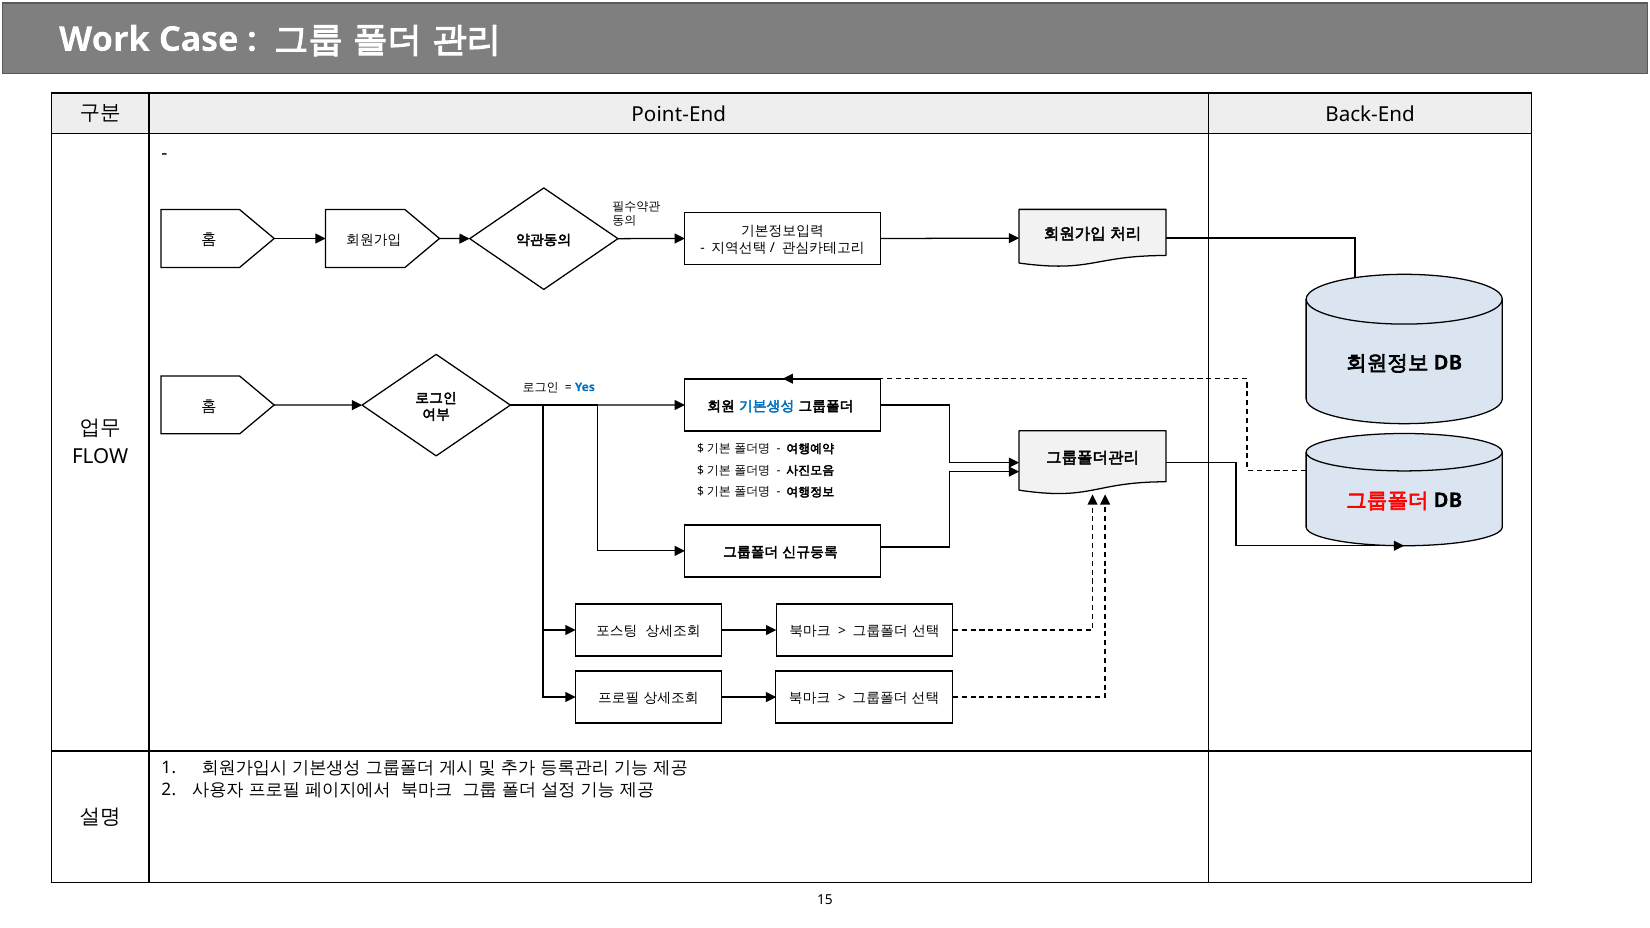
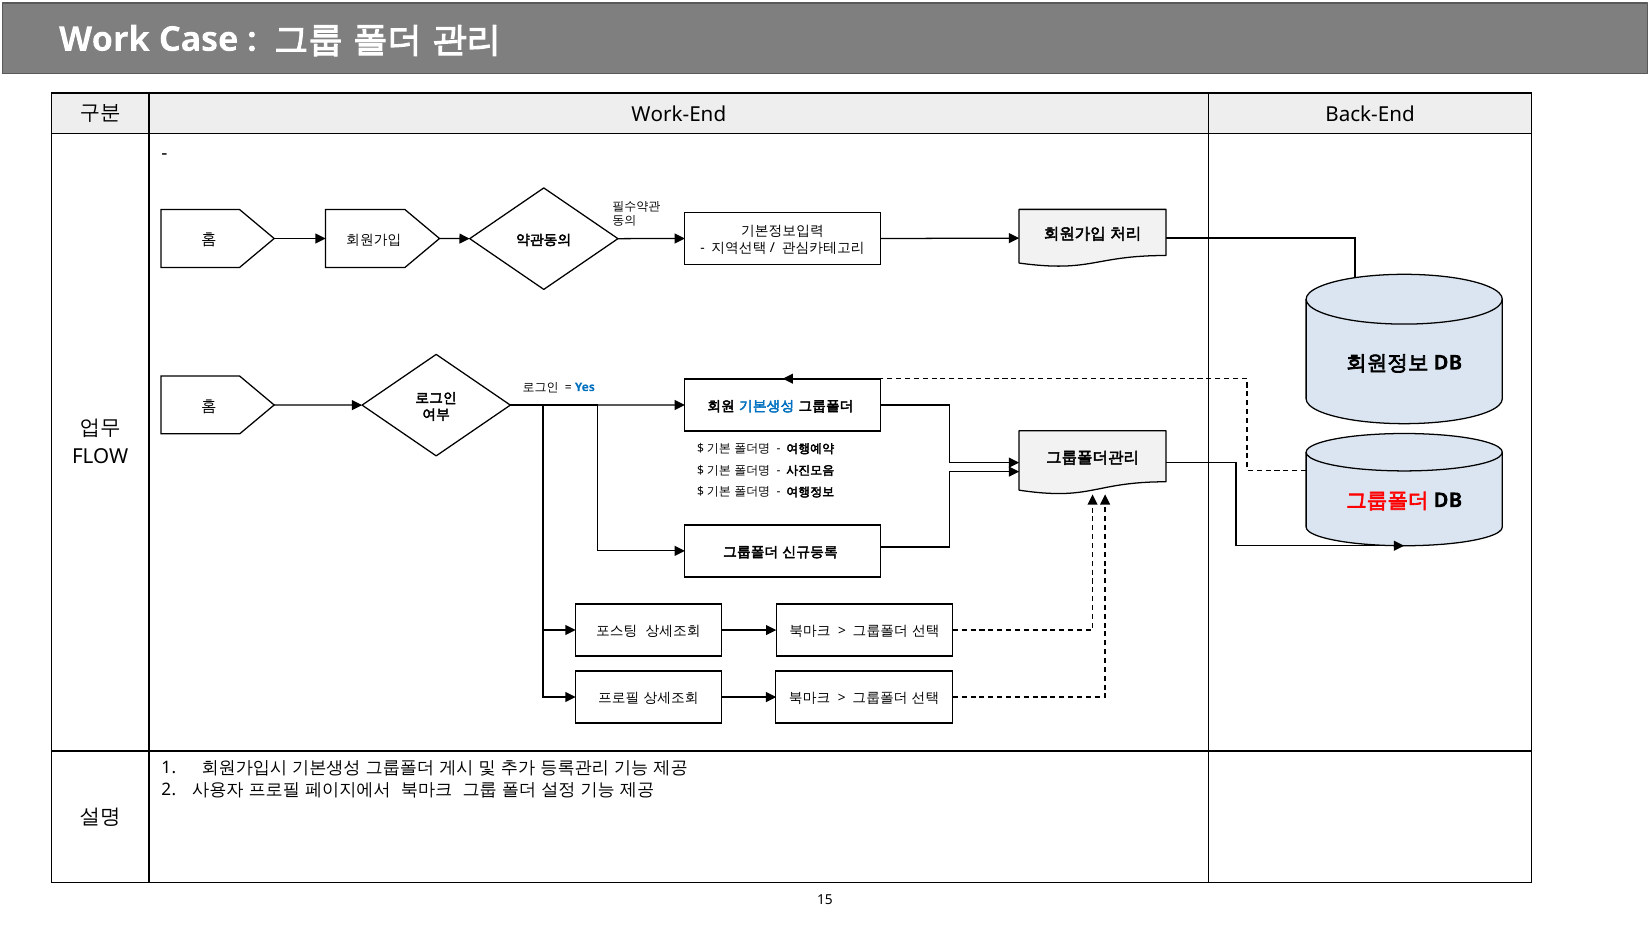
Point-End: Point-End -> Work-End (679, 114)
